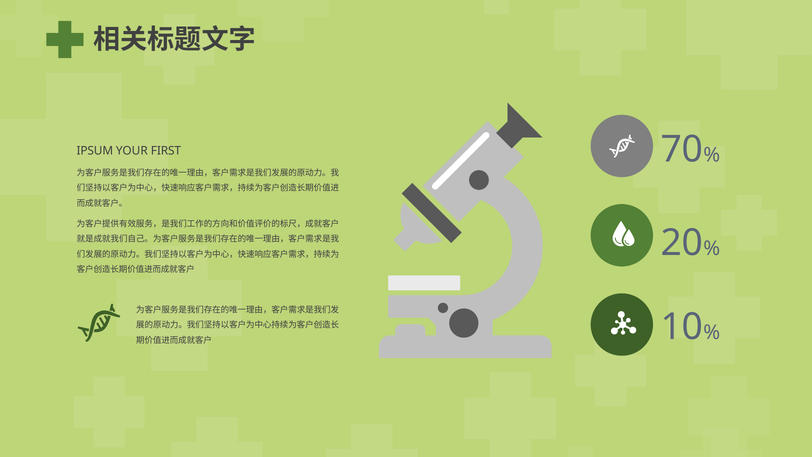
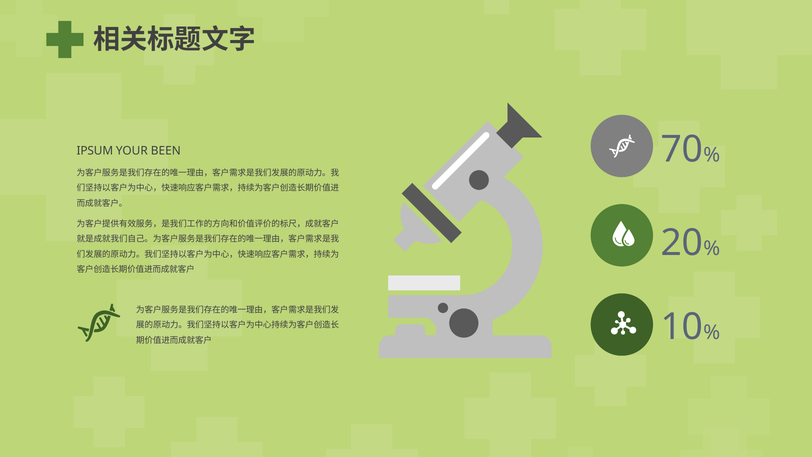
FIRST: FIRST -> BEEN (166, 151)
